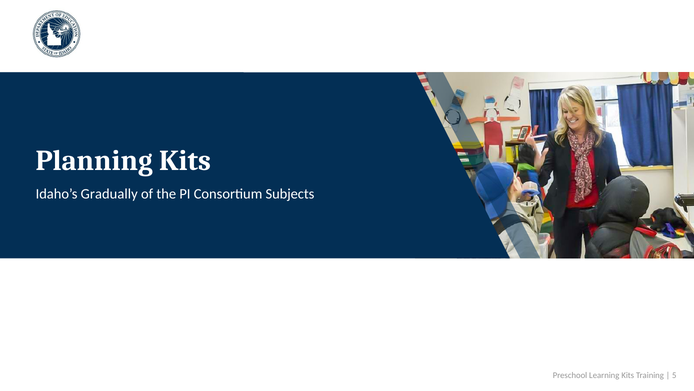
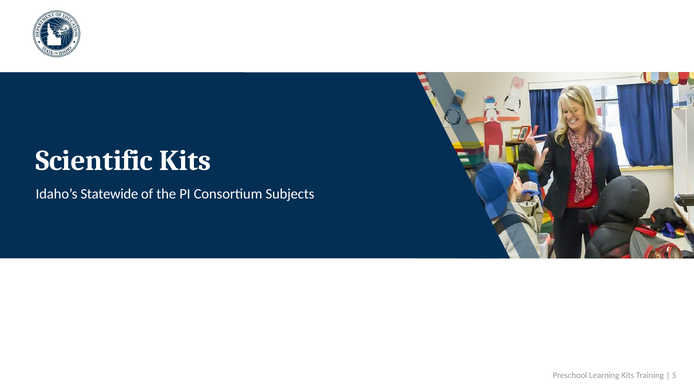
Planning: Planning -> Scientific (94, 161)
Gradually: Gradually -> Statewide (109, 194)
